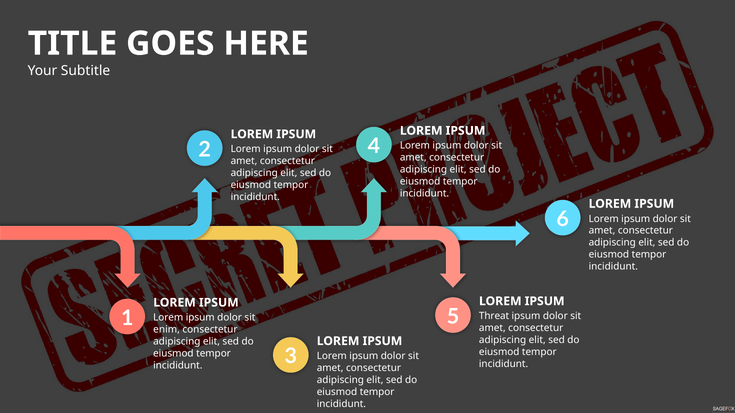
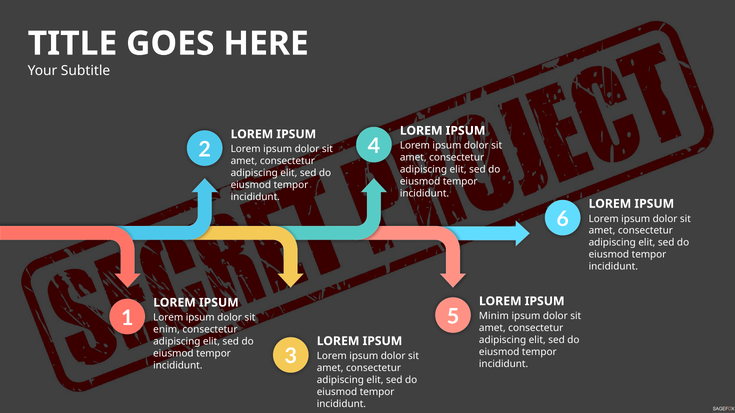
Threat: Threat -> Minim (494, 316)
